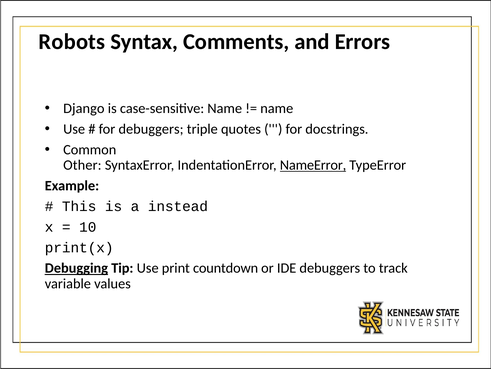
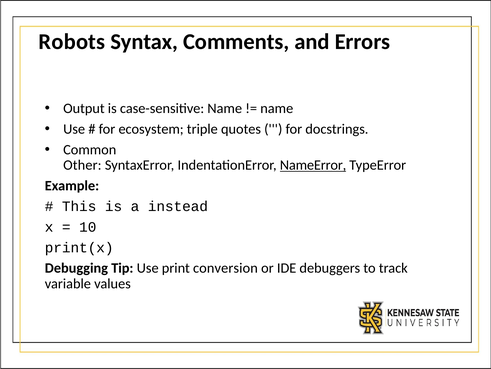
Django: Django -> Output (84, 108)
for debuggers: debuggers -> ecosystem (151, 129)
Debugging underline: present -> none (76, 268)
countdown: countdown -> conversion (225, 268)
